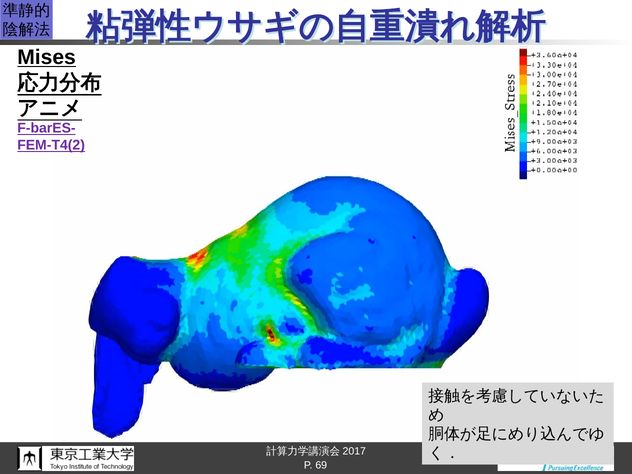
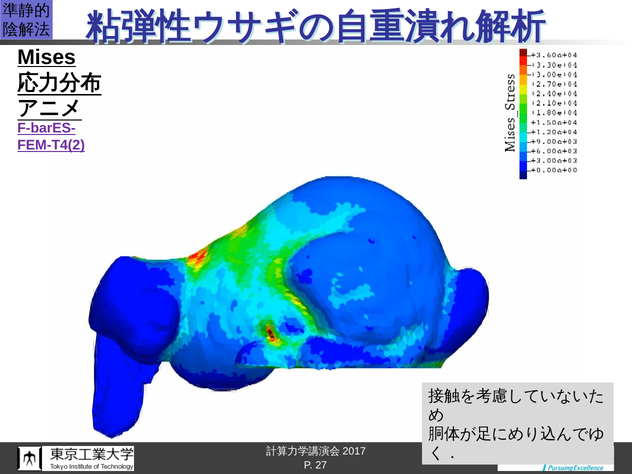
69: 69 -> 27 (321, 466)
